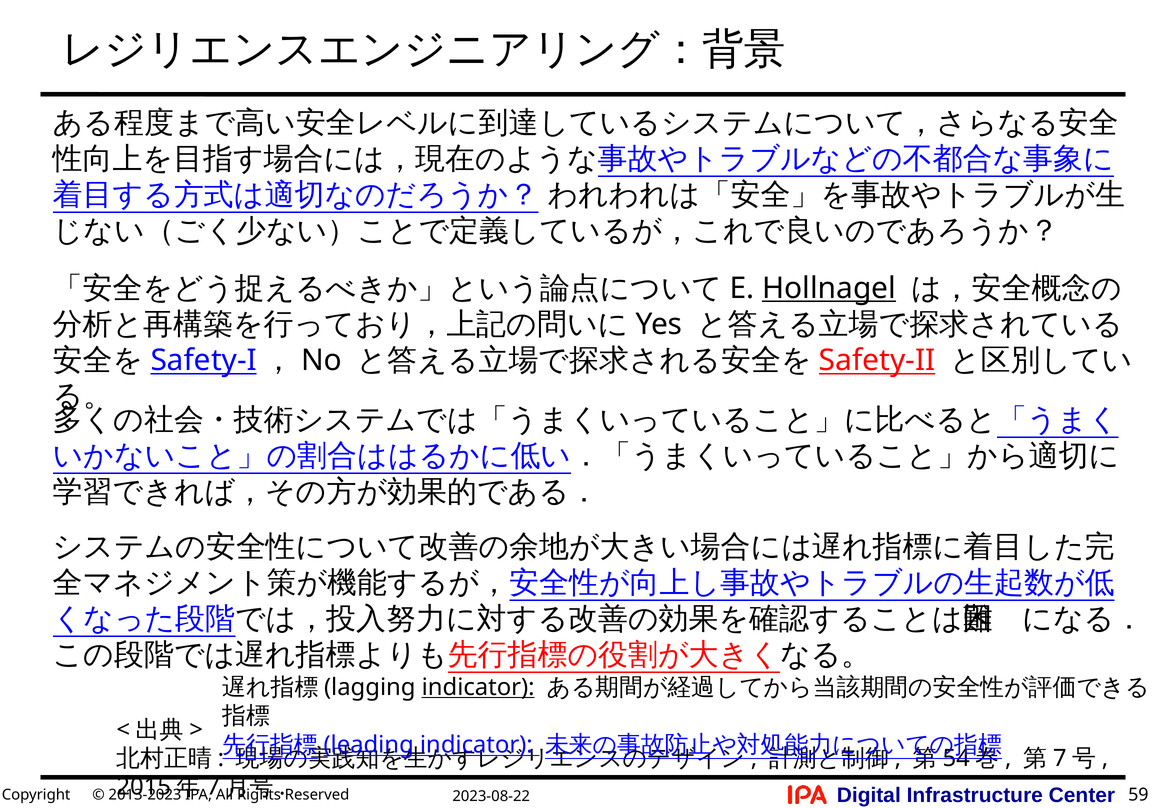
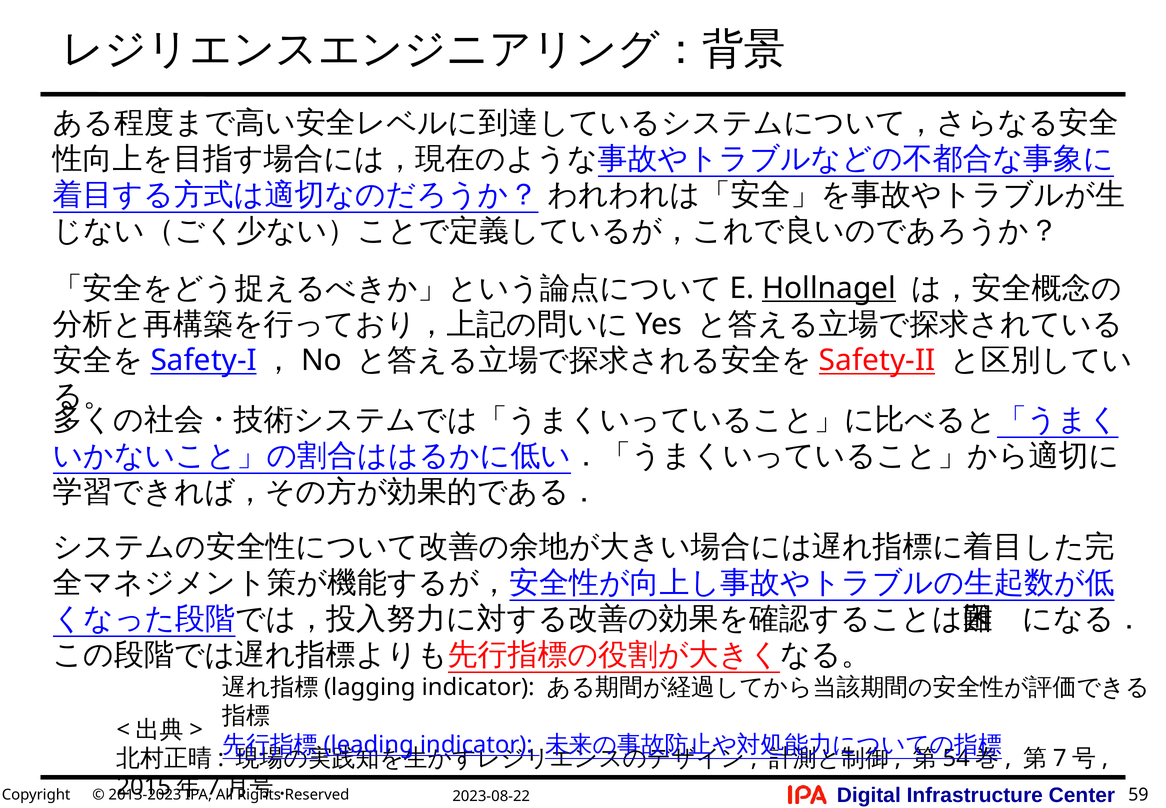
indicator underline: present -> none (478, 687)
